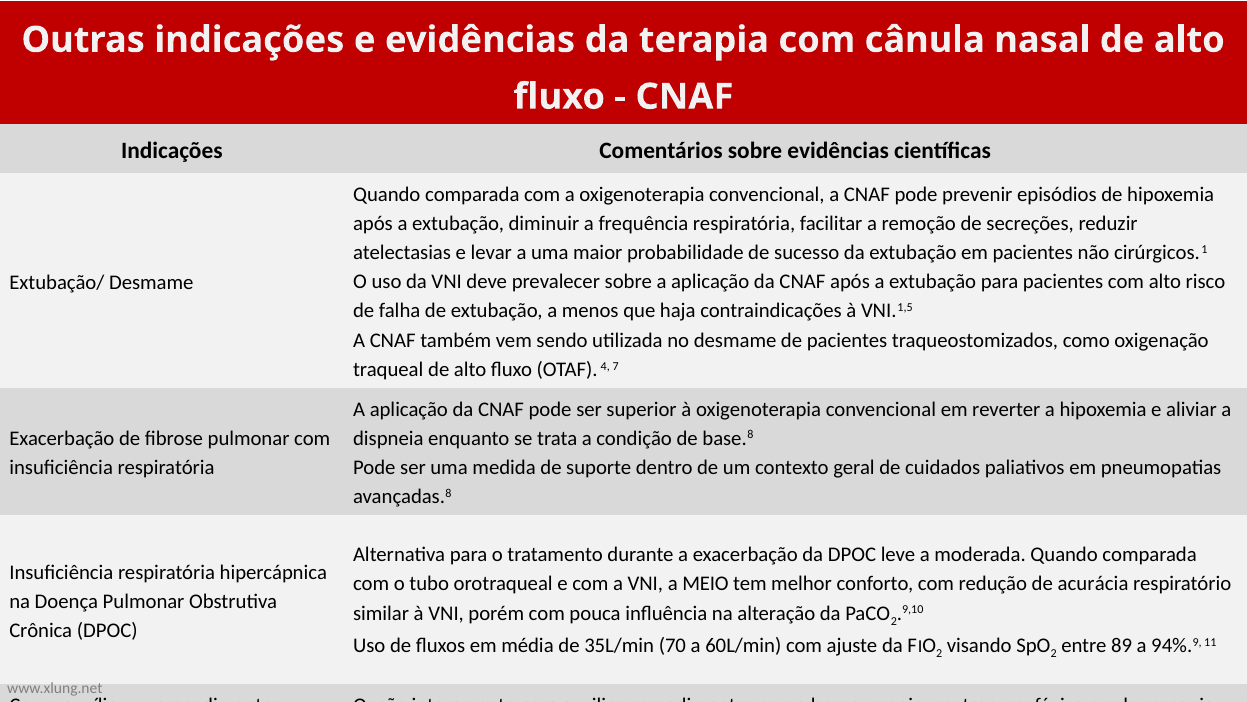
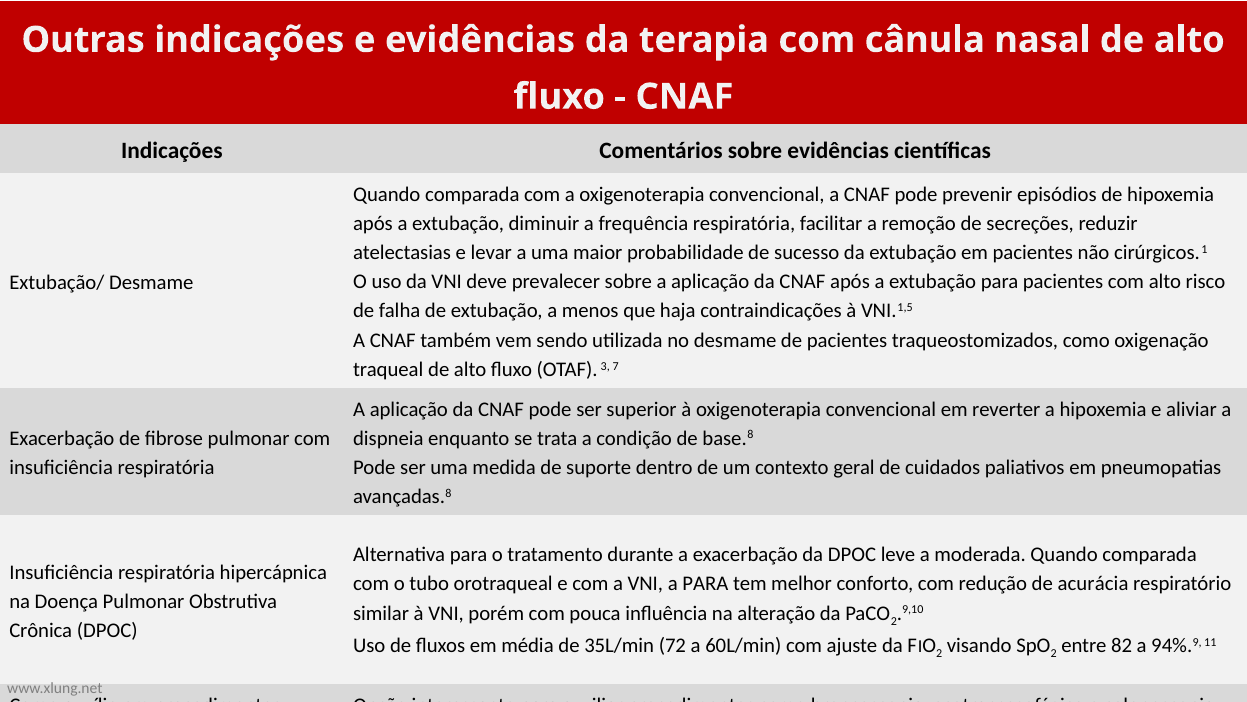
4: 4 -> 3 (605, 366)
a MEIO: MEIO -> PARA (705, 583)
70: 70 -> 72 (672, 645)
89: 89 -> 82 (1122, 645)
